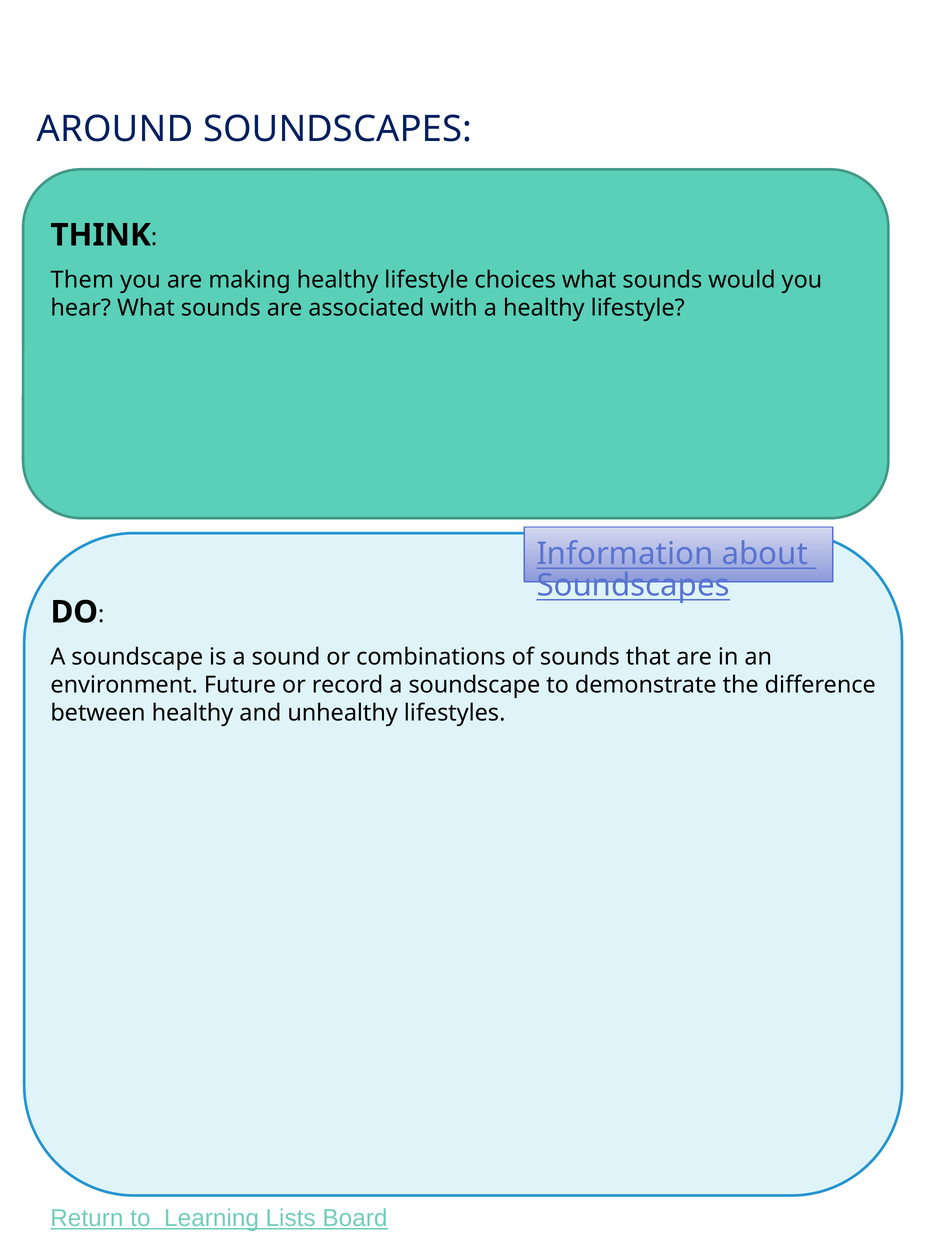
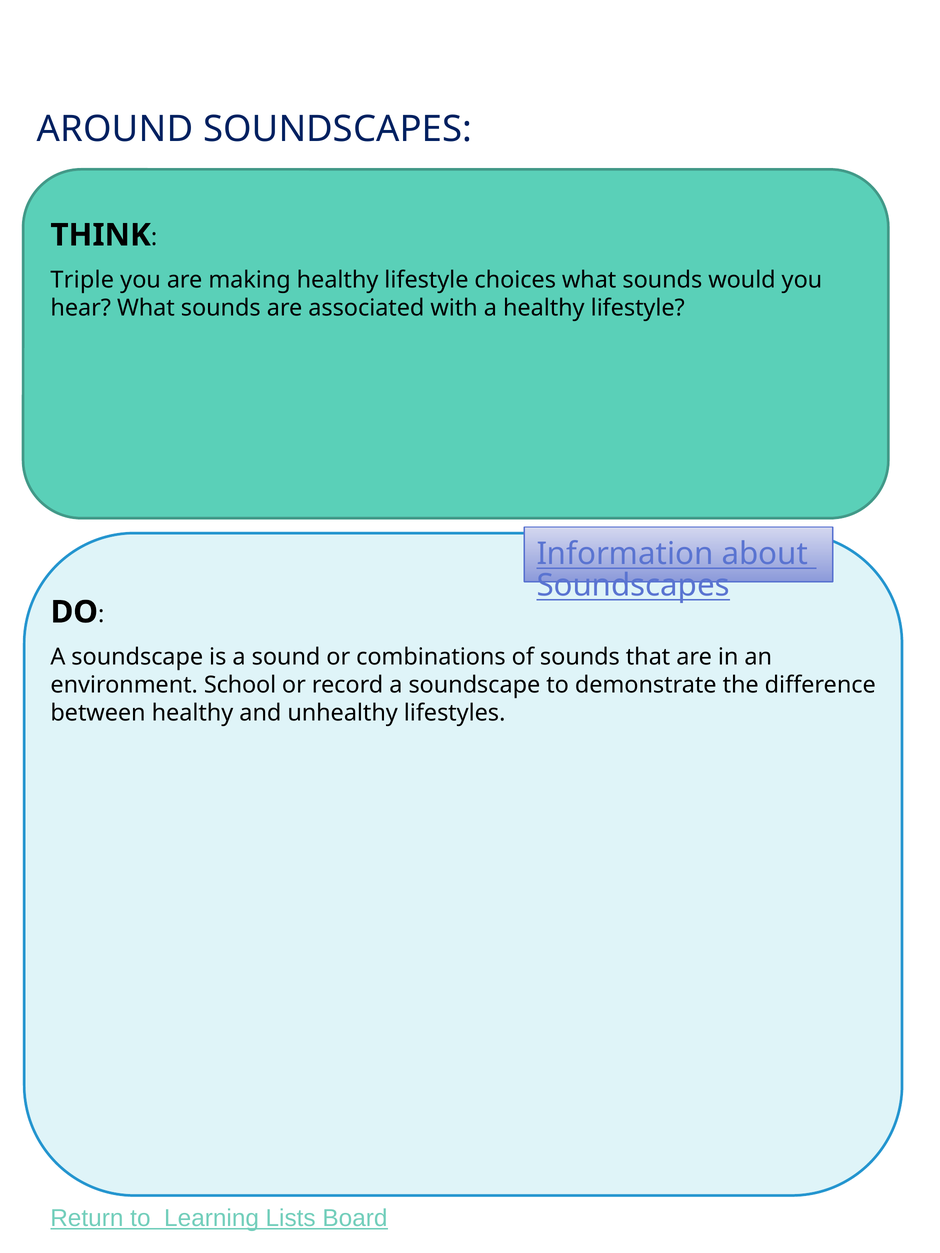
Them: Them -> Triple (82, 280)
Future: Future -> School (240, 685)
